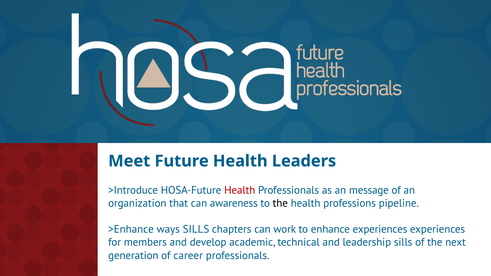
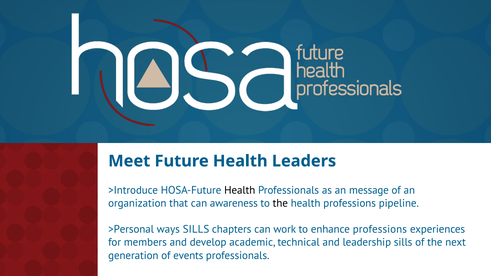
Health colour: red -> black (240, 190)
>Enhance: >Enhance -> >Personal (131, 229)
enhance experiences: experiences -> professions (380, 229)
career: career -> events (188, 256)
